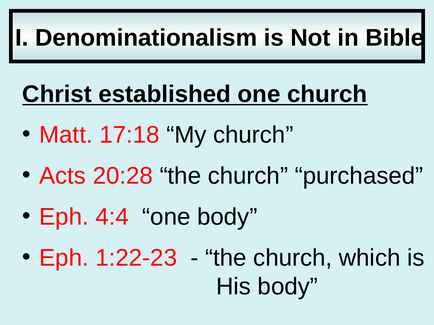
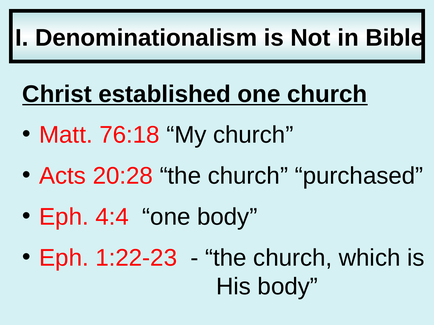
17:18: 17:18 -> 76:18 (129, 135)
